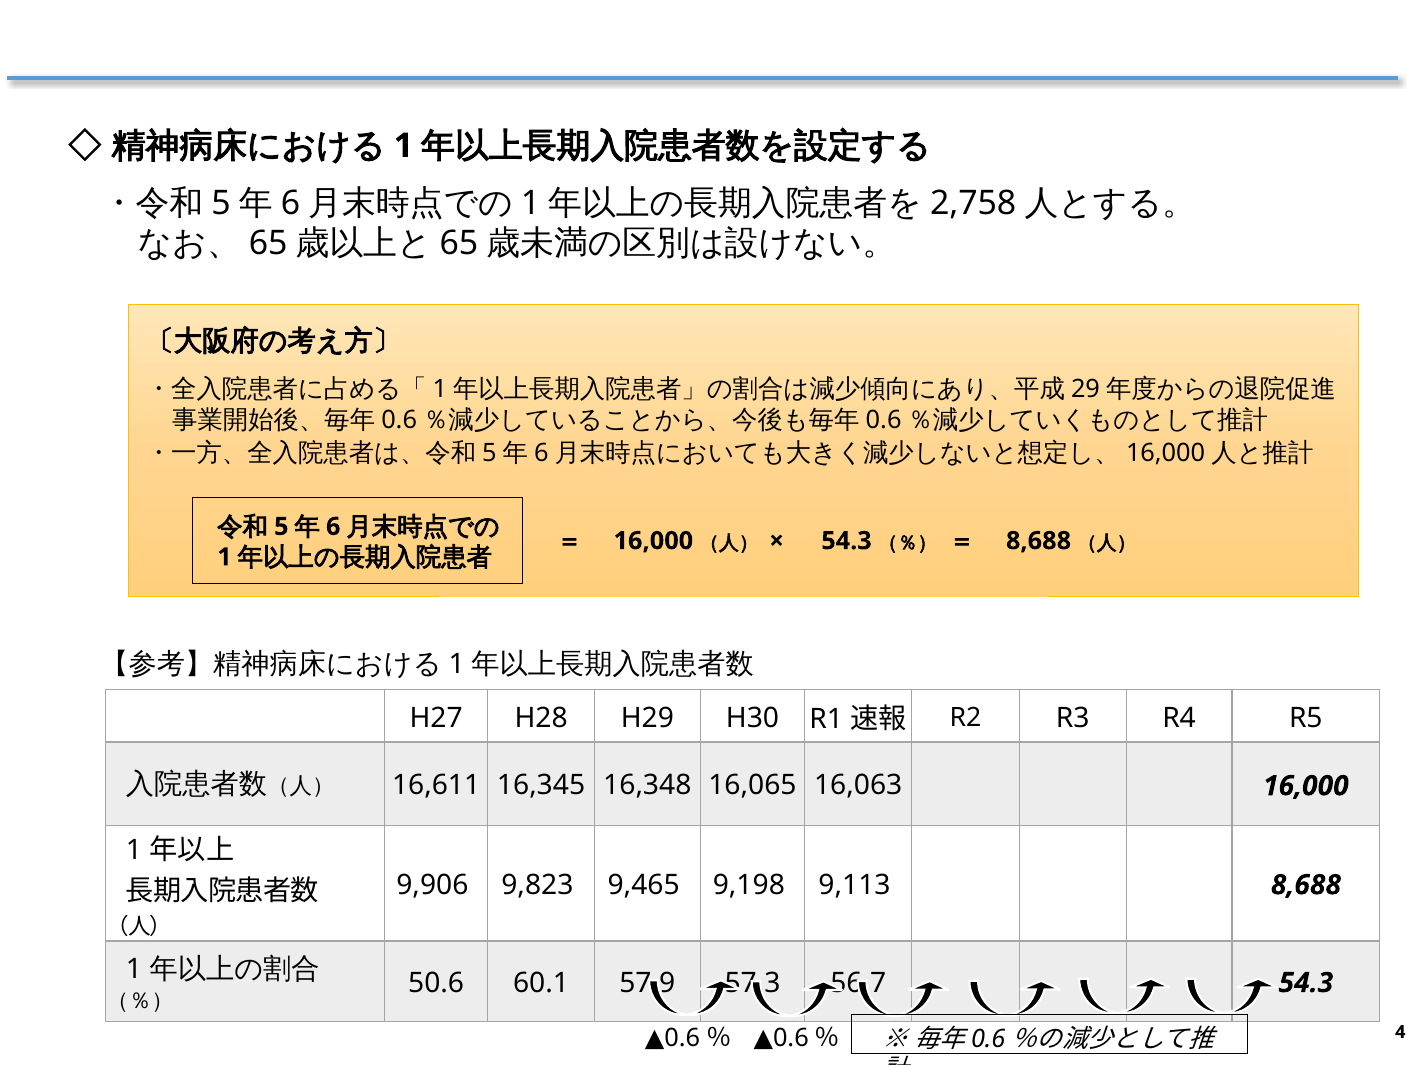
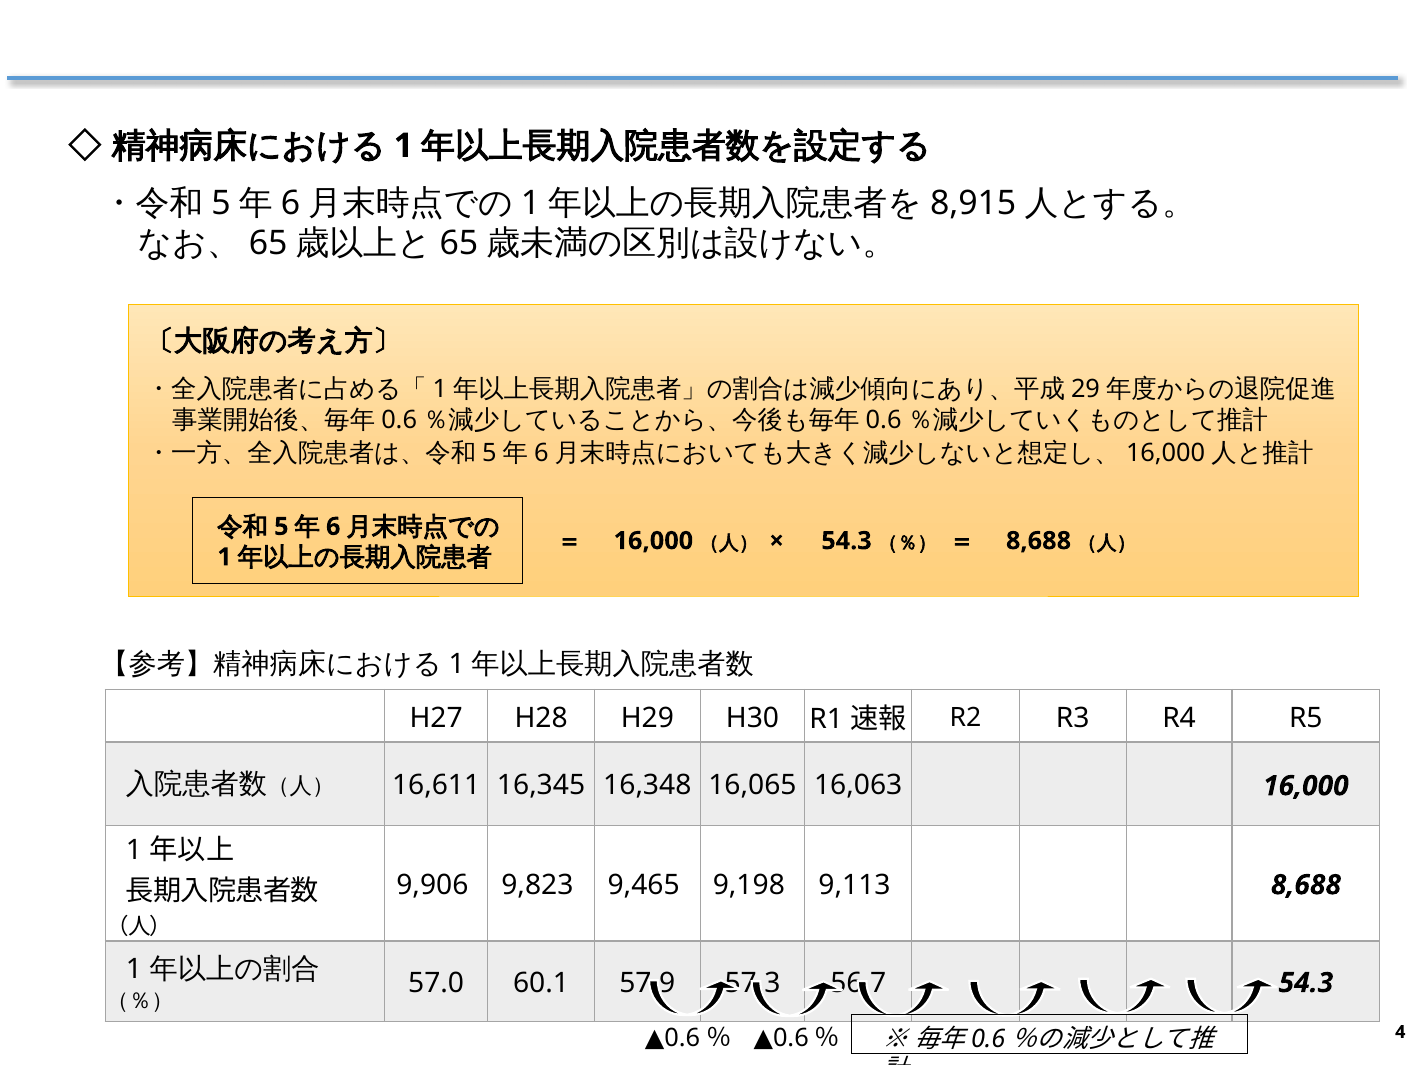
2,758: 2,758 -> 8,915 (973, 203)
50.6: 50.6 -> 57.0 (436, 984)
